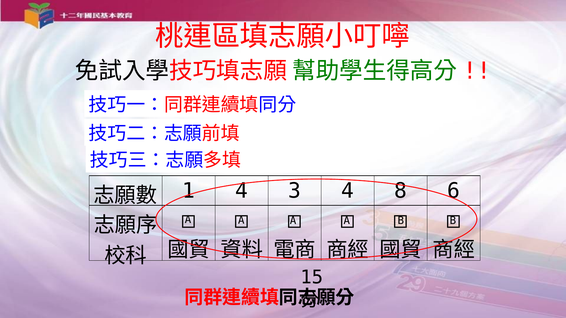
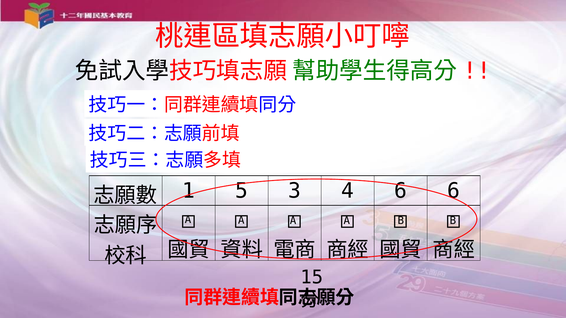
1 4: 4 -> 5 (242, 191)
4 8: 8 -> 6 (401, 191)
